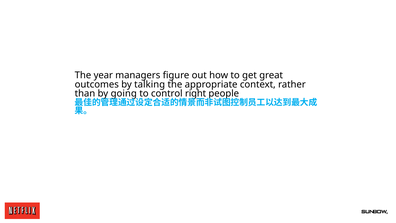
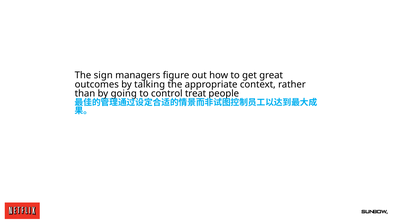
year: year -> sign (103, 75)
right: right -> treat (196, 93)
